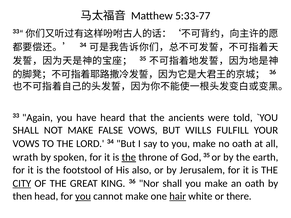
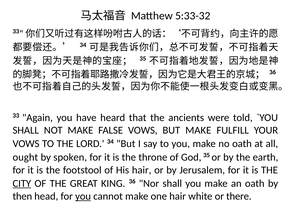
5:33-77: 5:33-77 -> 5:33-32 (193, 16)
BUT WILLS: WILLS -> MAKE (198, 130)
wrath: wrath -> ought (25, 157)
the underline: present -> none (129, 157)
His also: also -> hair (142, 170)
hair underline: present -> none (178, 196)
